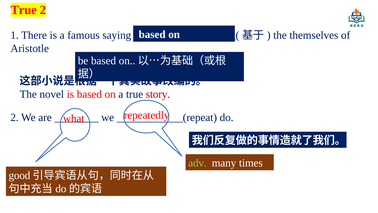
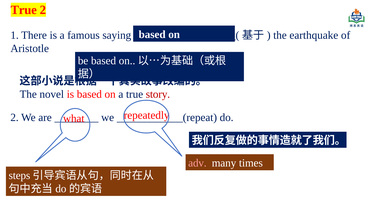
themselves: themselves -> earthquake (314, 35)
adv colour: light green -> pink (197, 163)
good: good -> steps (19, 175)
